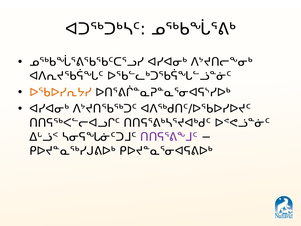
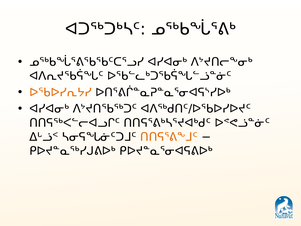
ᑎᑎᕋᕐᕕᖕᒧᑦ colour: purple -> orange (169, 137)
